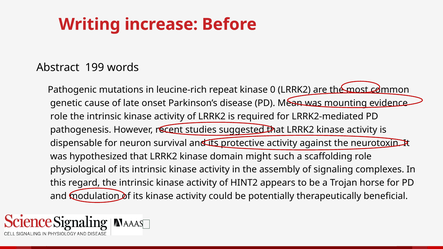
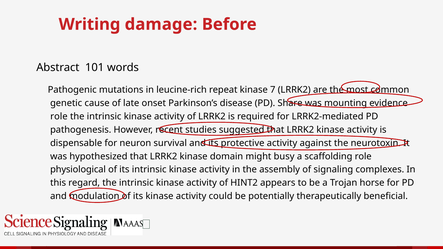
increase: increase -> damage (161, 24)
199: 199 -> 101 (95, 67)
0: 0 -> 7 (273, 90)
Mean: Mean -> Share (290, 103)
such: such -> busy (284, 156)
